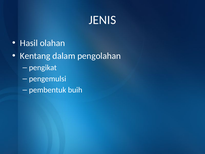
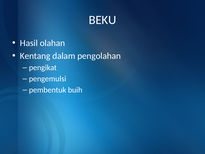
JENIS: JENIS -> BEKU (102, 20)
